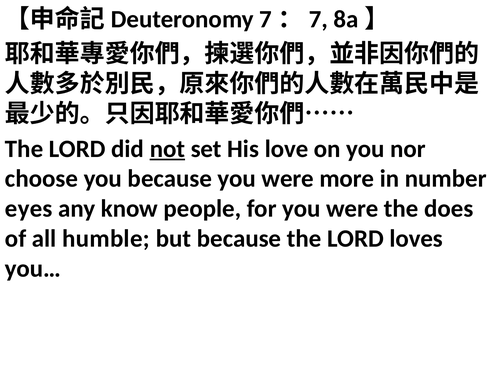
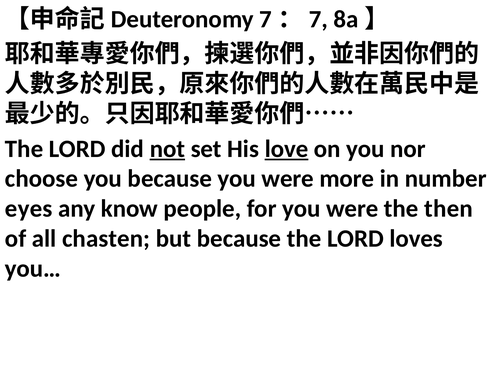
love underline: none -> present (287, 149)
does: does -> then (449, 209)
humble: humble -> chasten (106, 239)
